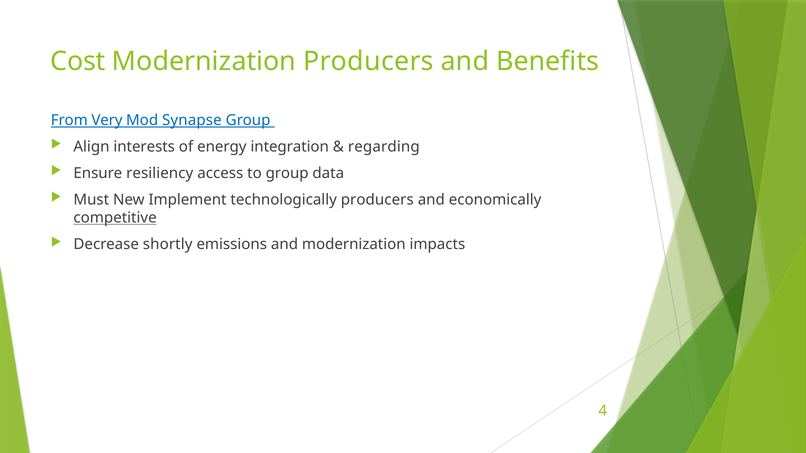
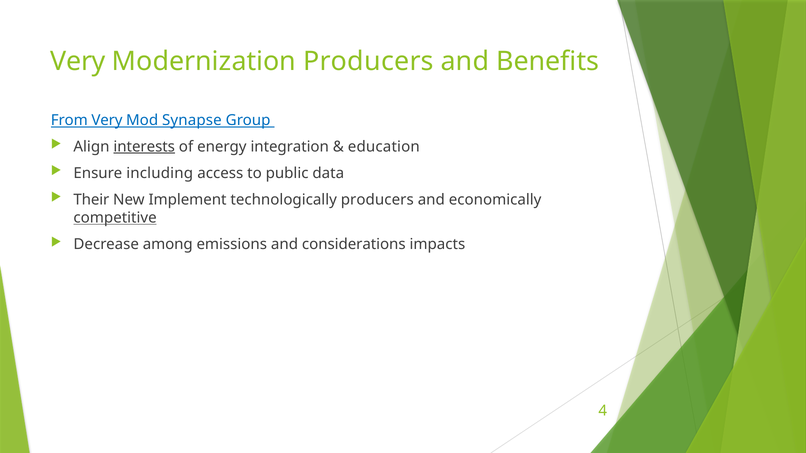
Cost: Cost -> Very (78, 61)
interests underline: none -> present (144, 147)
regarding: regarding -> education (384, 147)
resiliency: resiliency -> including (160, 173)
to group: group -> public (287, 173)
Must: Must -> Their (91, 200)
shortly: shortly -> among (168, 244)
and modernization: modernization -> considerations (354, 244)
